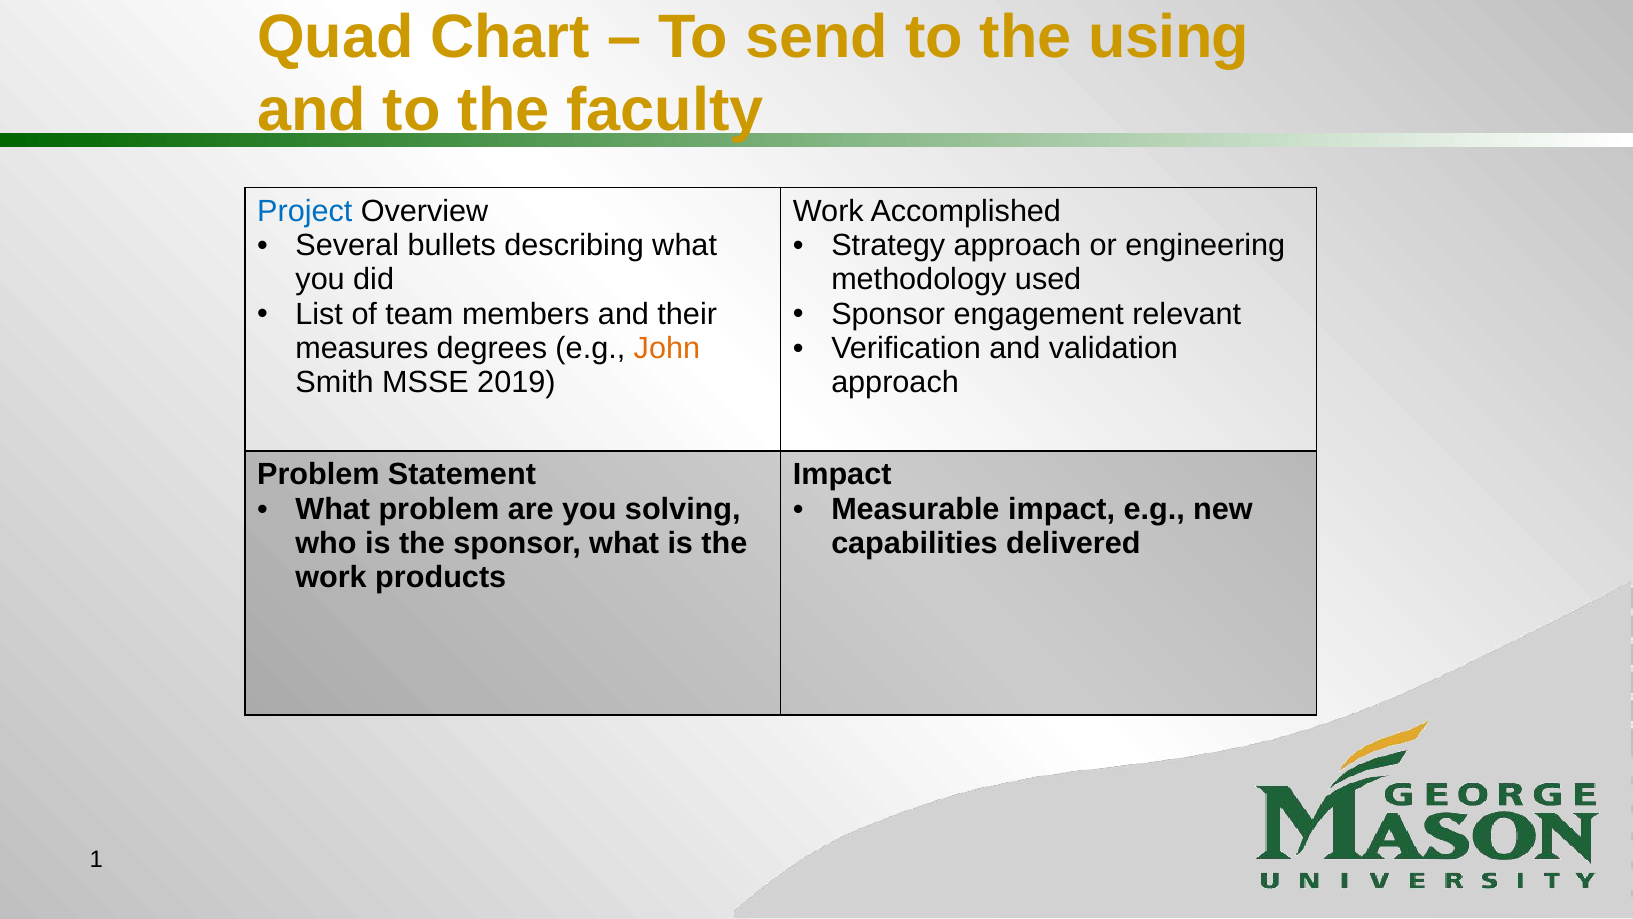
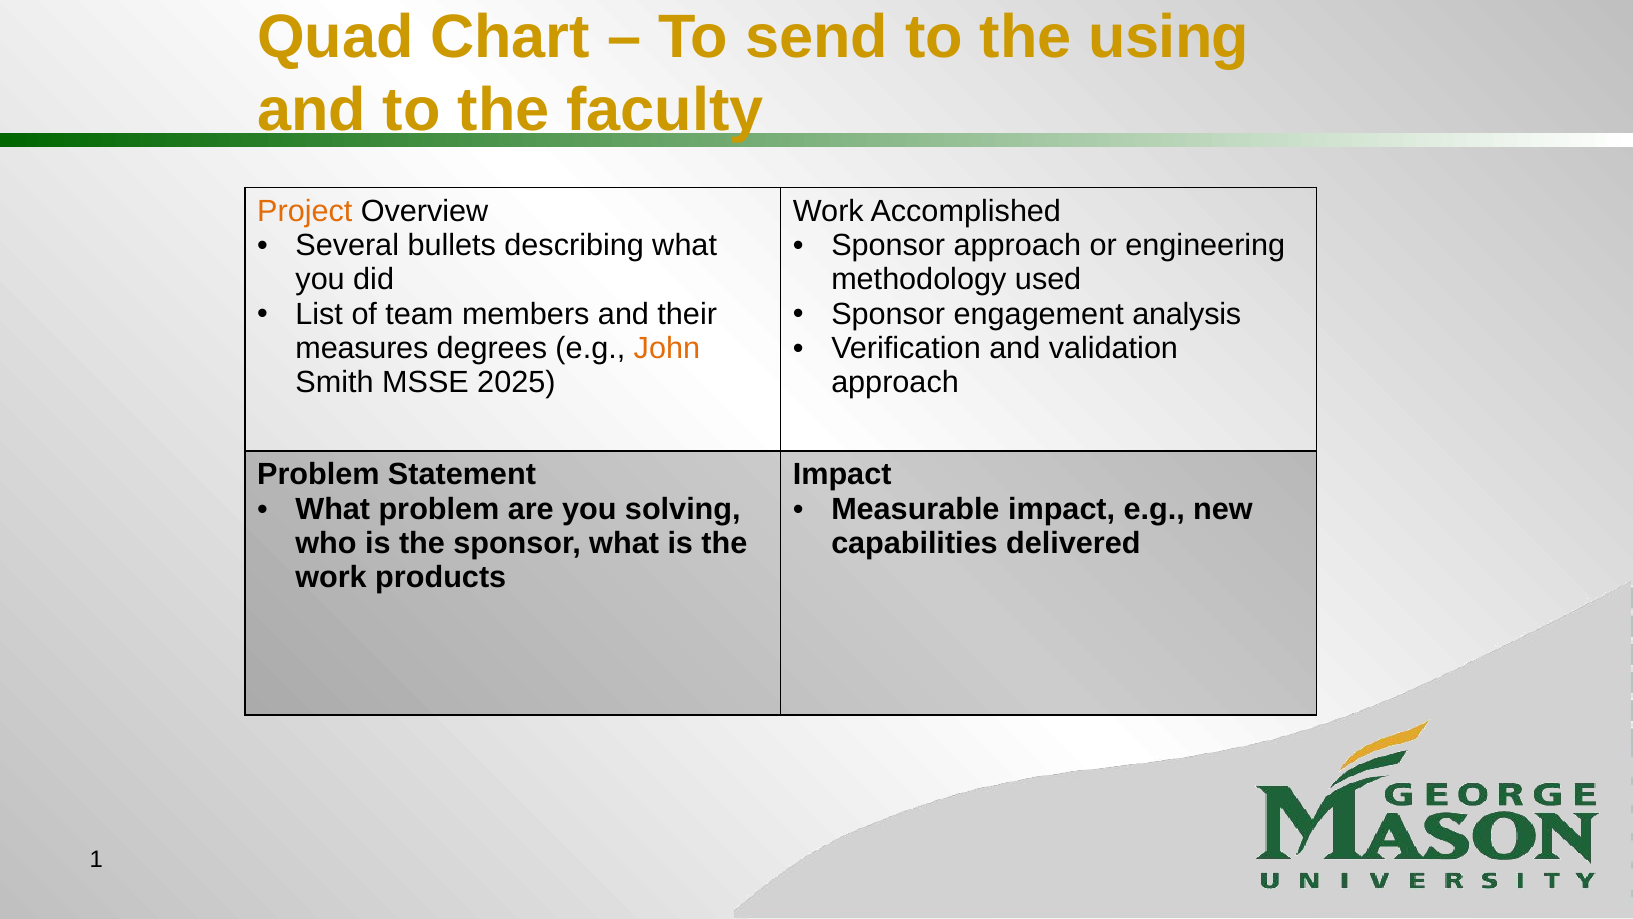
Project colour: blue -> orange (305, 211)
Strategy: Strategy -> Sponsor (888, 245)
relevant: relevant -> analysis (1187, 314)
2019: 2019 -> 2025 (516, 382)
